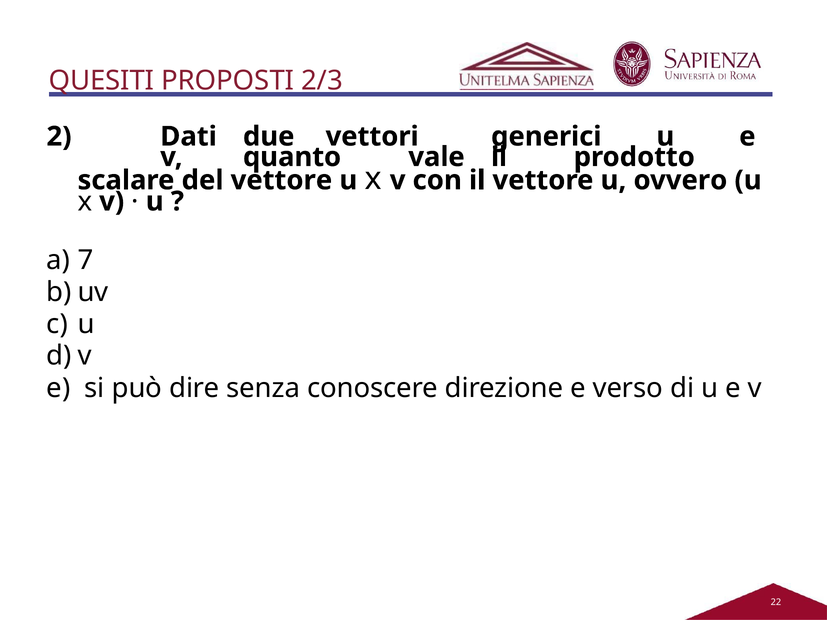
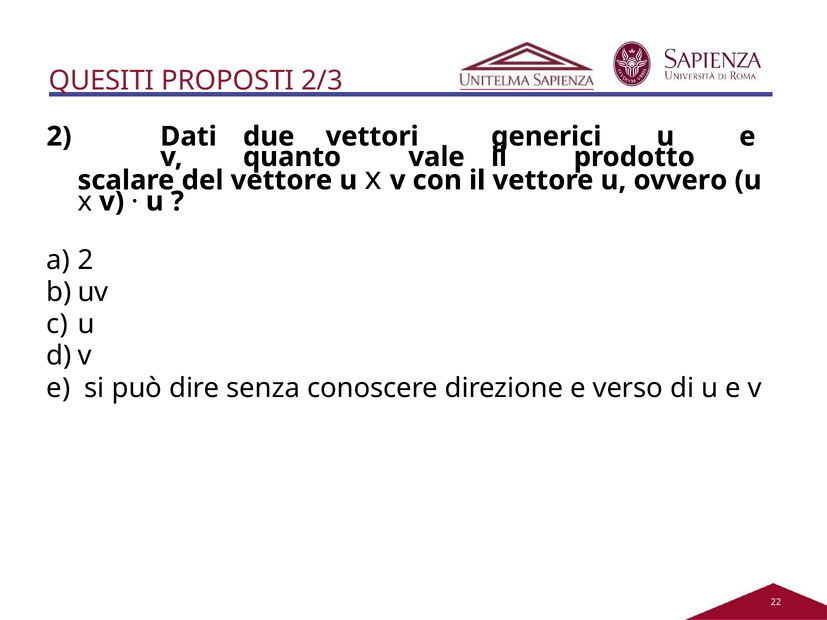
7: 7 -> 2 (85, 260)
